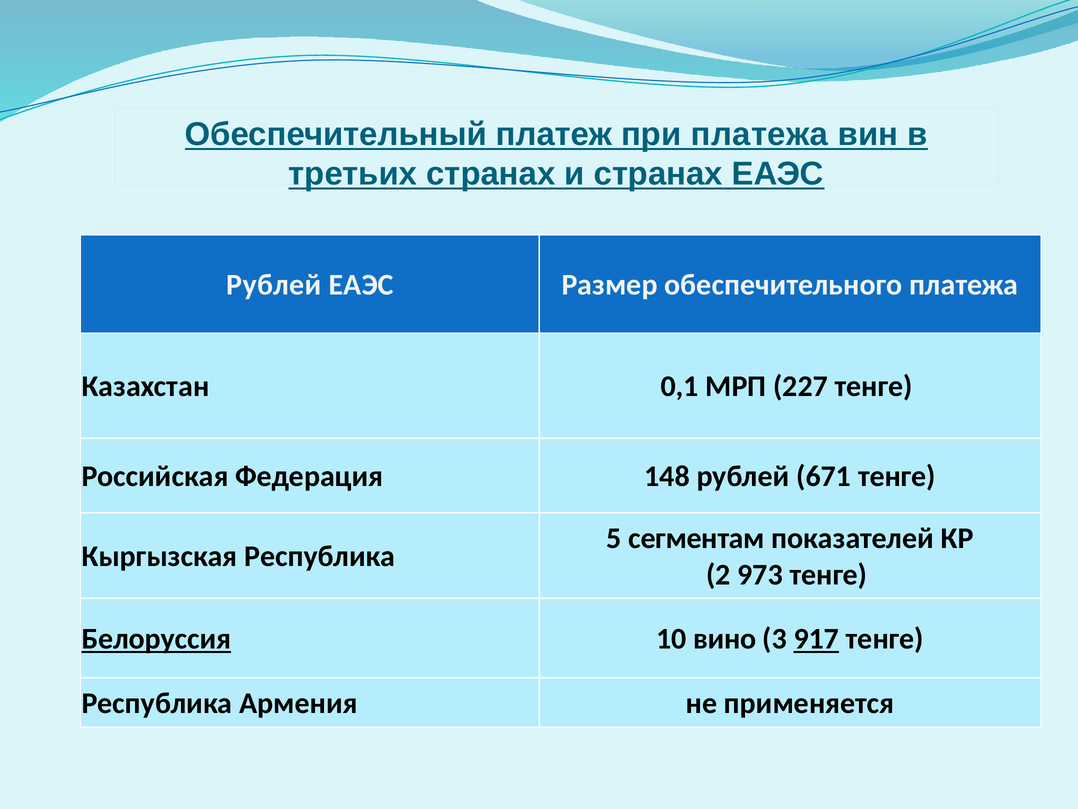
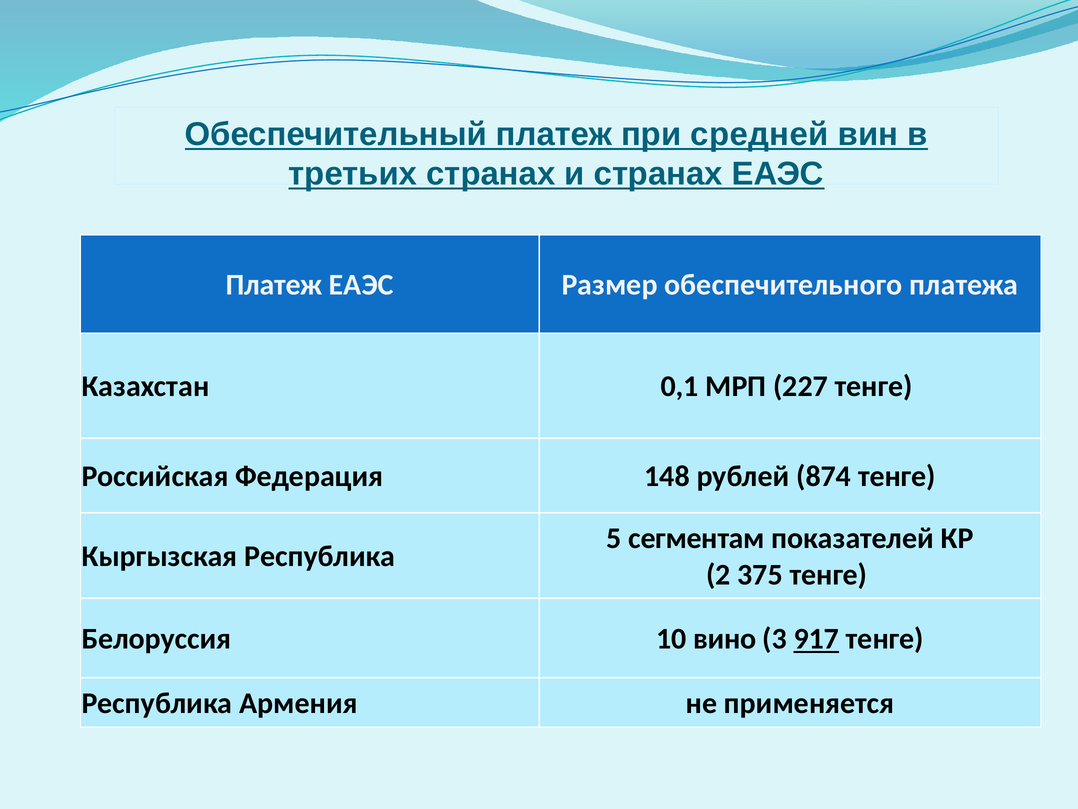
при платежа: платежа -> средней (759, 134)
Рублей: Рублей -> Платеж (274, 285)
671: 671 -> 874 (824, 476)
973: 973 -> 375 (760, 574)
Белоруссия underline: present -> none (156, 639)
